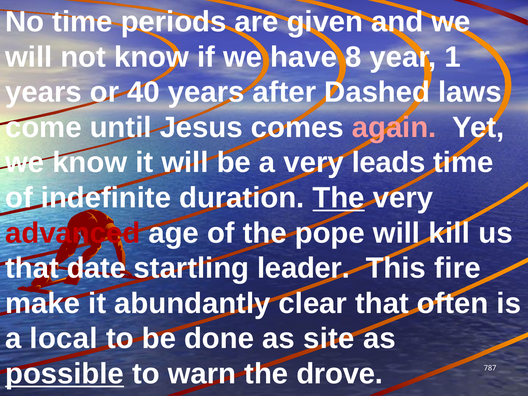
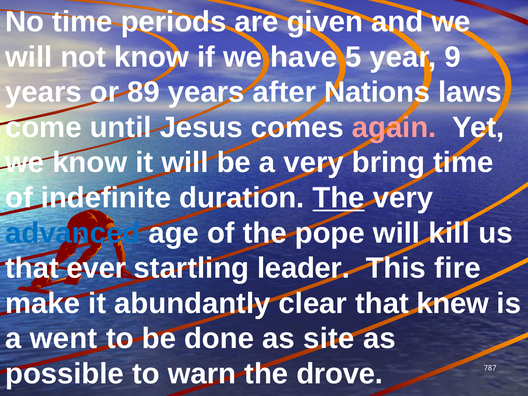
8: 8 -> 5 (353, 57)
1: 1 -> 9 (453, 57)
40: 40 -> 89 (144, 92)
Dashed: Dashed -> Nations (377, 92)
leads: leads -> bring (388, 163)
advanced colour: red -> blue (73, 233)
date: date -> ever (96, 268)
often: often -> knew (453, 303)
local: local -> went (64, 339)
possible underline: present -> none (65, 374)
